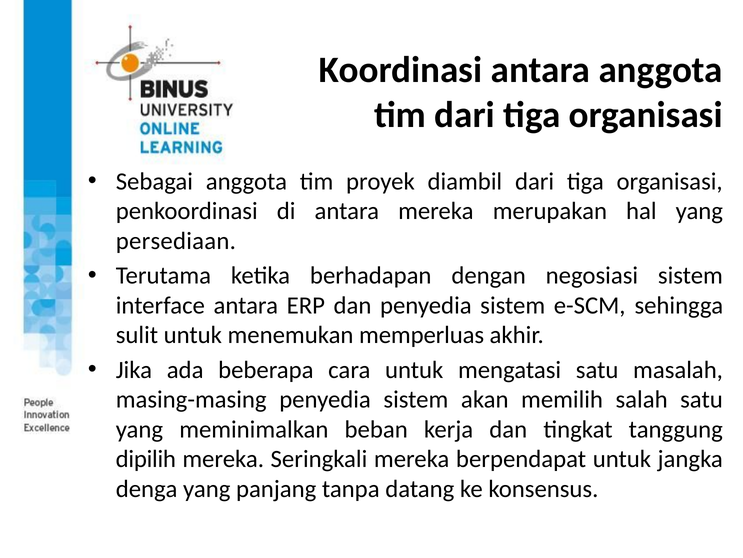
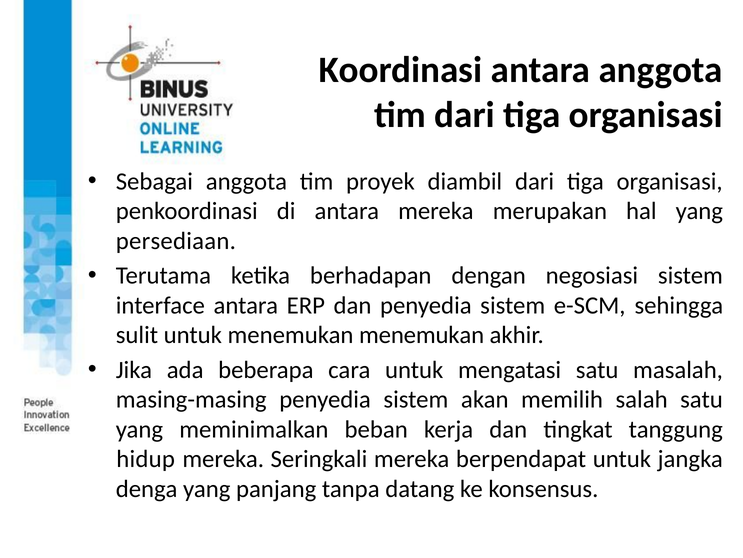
menemukan memperluas: memperluas -> menemukan (422, 335)
dipilih: dipilih -> hidup (146, 459)
